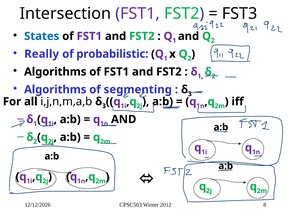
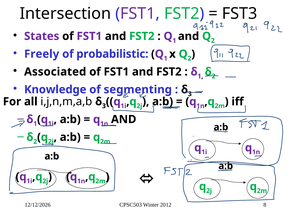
States colour: blue -> purple (42, 36)
Really: Really -> Freely (42, 54)
Algorithms: Algorithms -> Associated (55, 72)
Algorithms: Algorithms -> Knowledge (55, 89)
